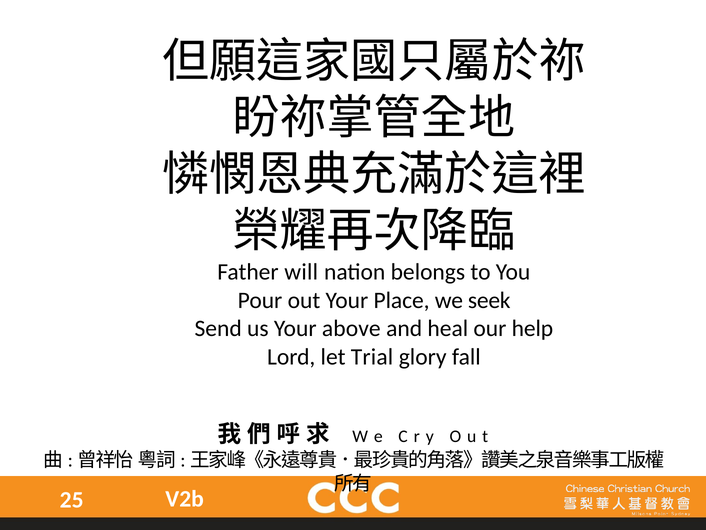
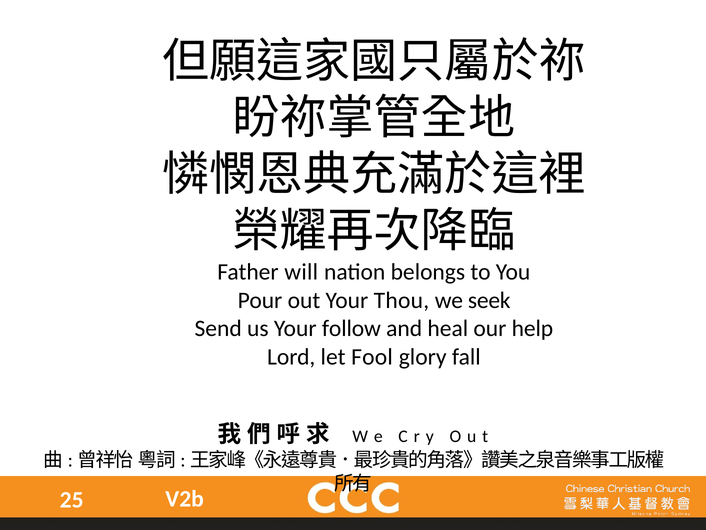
Place: Place -> Thou (401, 300)
above: above -> follow (351, 328)
Trial: Trial -> Fool (372, 357)
